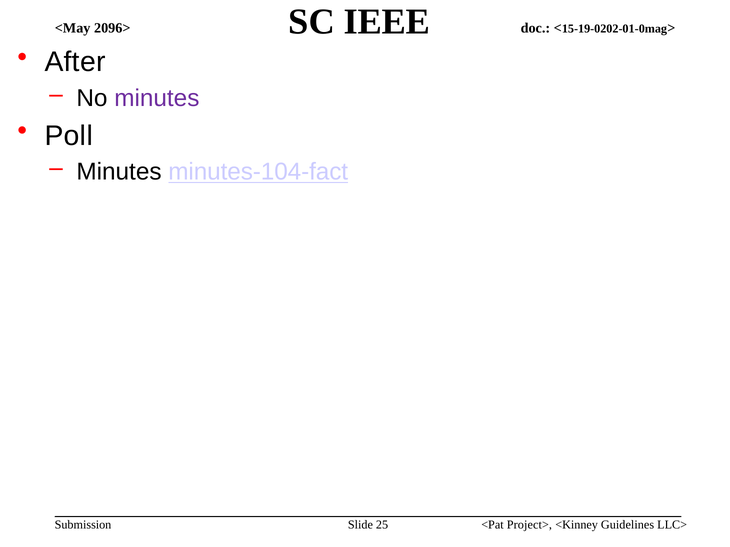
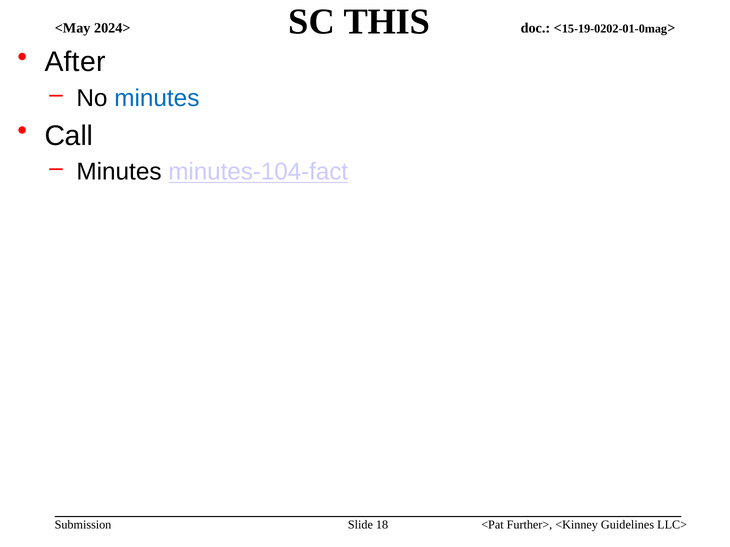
IEEE: IEEE -> THIS (387, 22)
2096>: 2096> -> 2024> (112, 28)
minutes colour: purple -> blue (157, 98)
Poll: Poll -> Call (69, 136)
25: 25 -> 18 (382, 525)
Project>: Project> -> Further> (529, 525)
